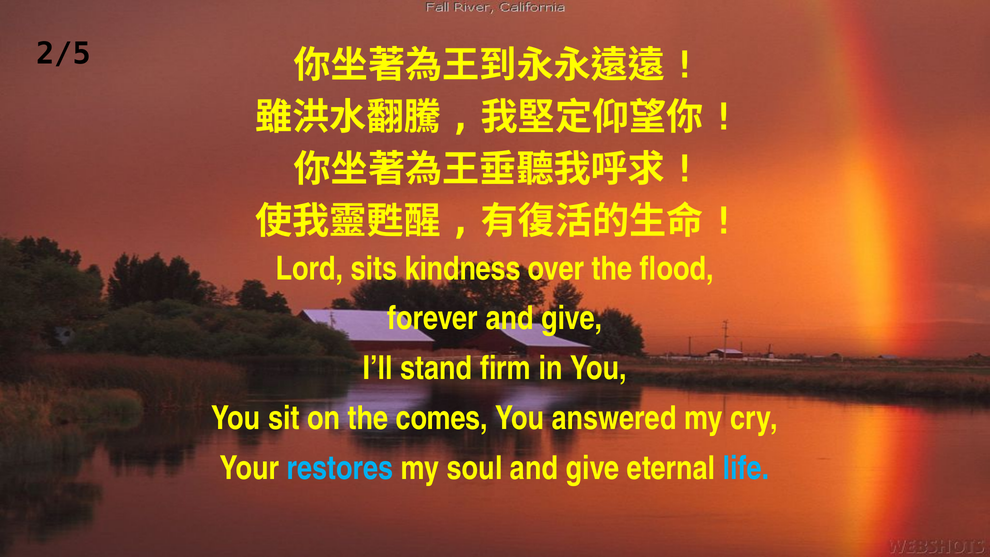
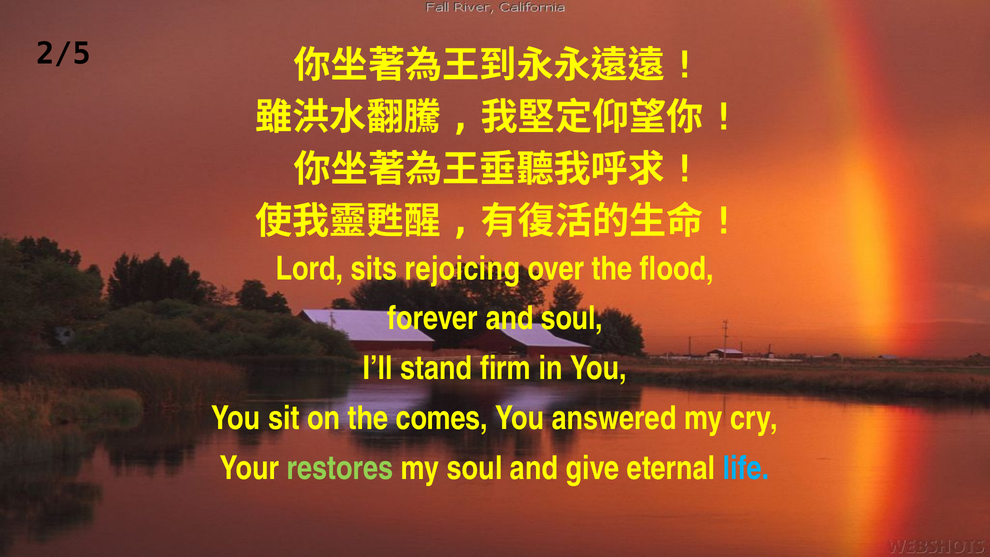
kindness: kindness -> rejoicing (462, 269)
forever and give: give -> soul (572, 318)
restores colour: light blue -> light green (340, 468)
